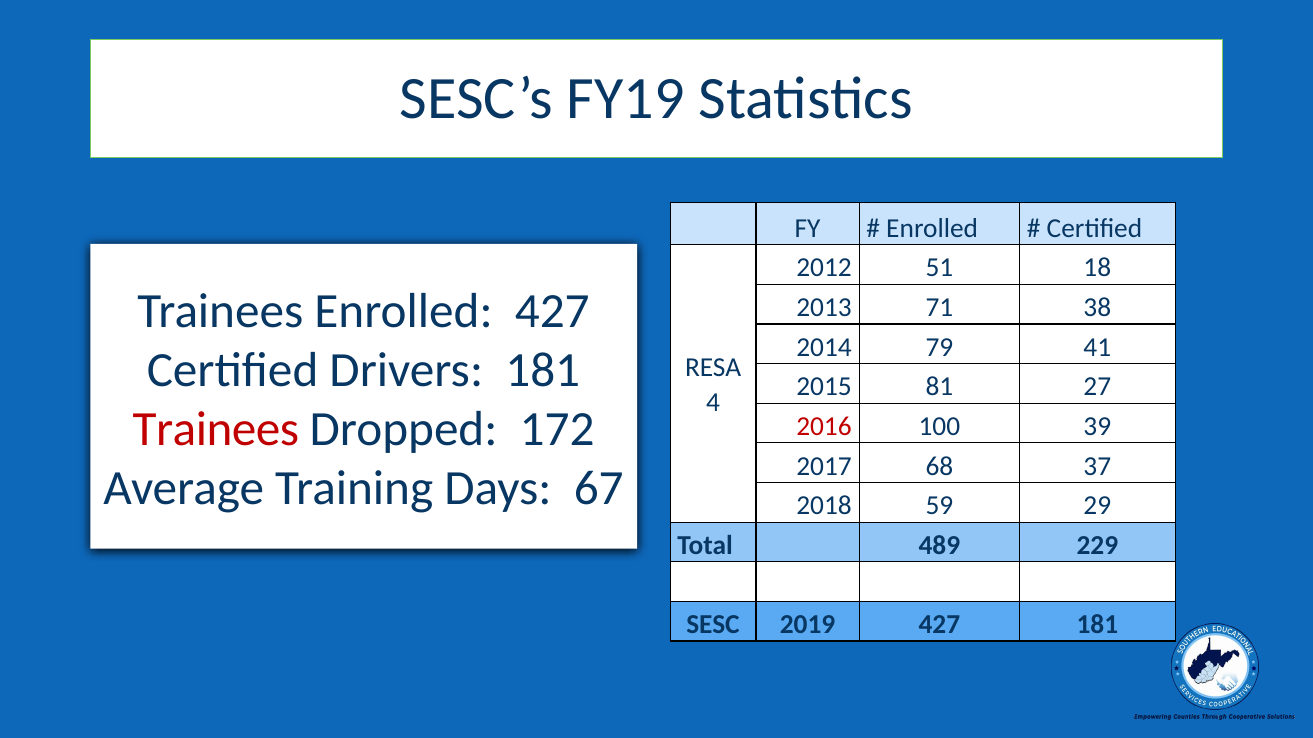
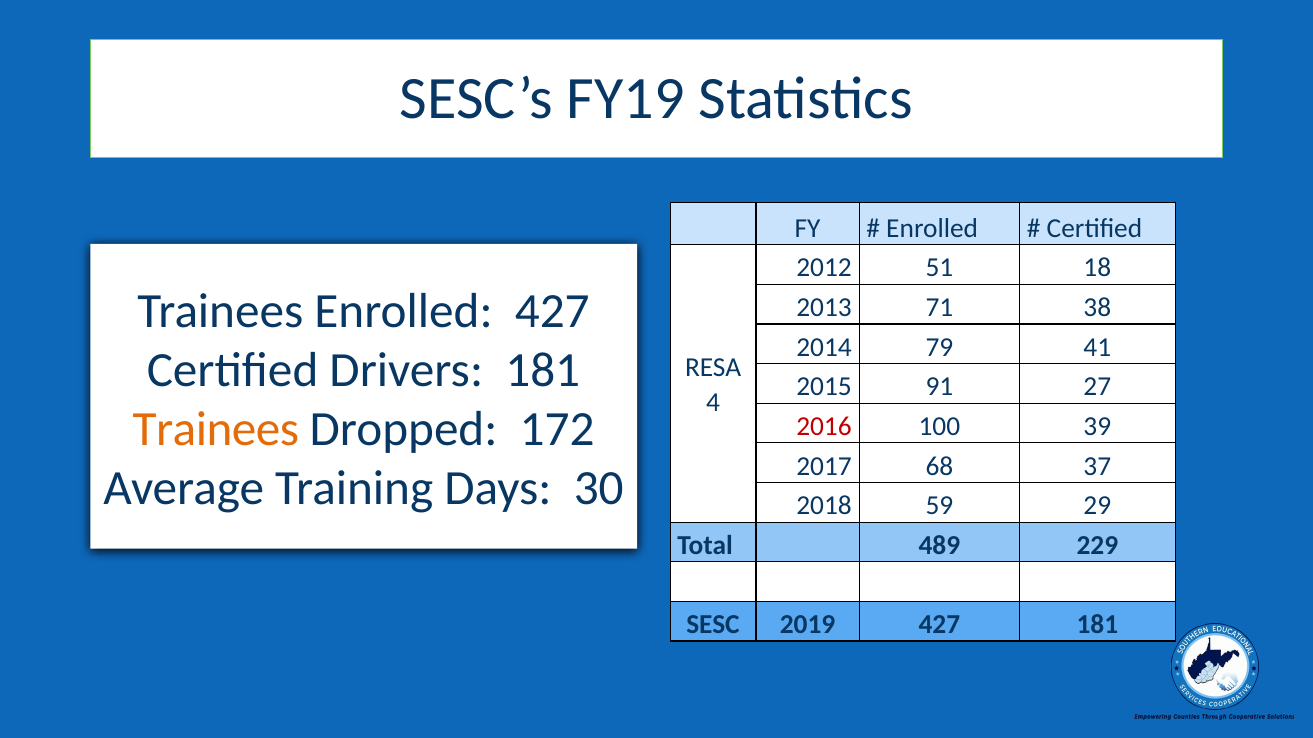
81: 81 -> 91 (939, 387)
Trainees colour: red -> orange (216, 430)
67: 67 -> 30 (599, 489)
